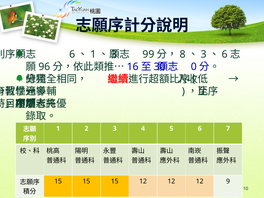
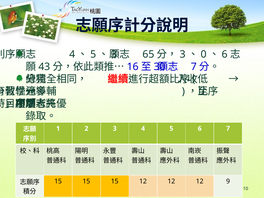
6: 6 -> 4 (72, 54)
1: 1 -> 5 (93, 54)
99: 99 -> 65 (148, 54)
8: 8 -> 3 (183, 54)
3: 3 -> 0 (204, 54)
96: 96 -> 43 (44, 67)
0: 0 -> 7 (194, 67)
